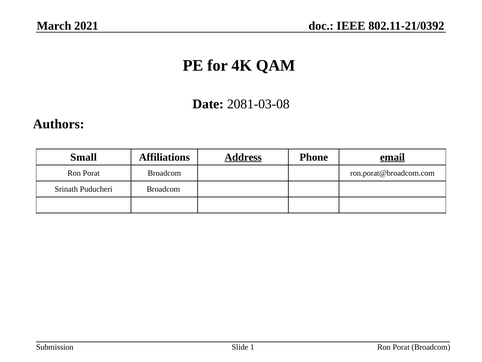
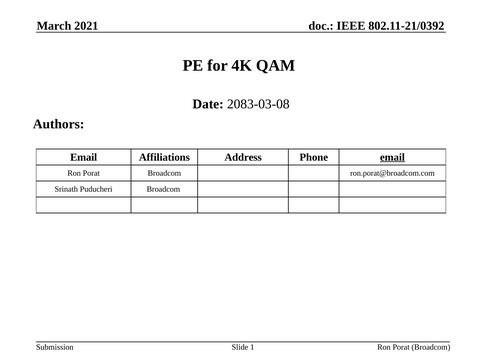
2081-03-08: 2081-03-08 -> 2083-03-08 (258, 104)
Small: Small -> Email (84, 157)
Address underline: present -> none (243, 157)
